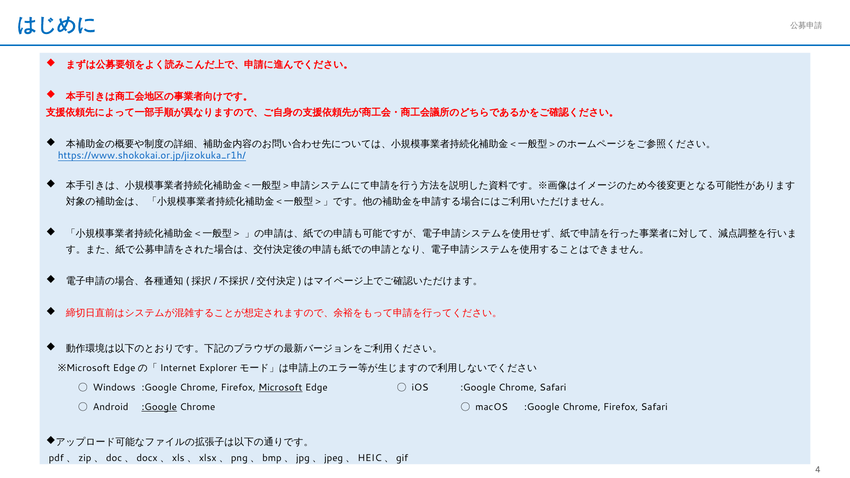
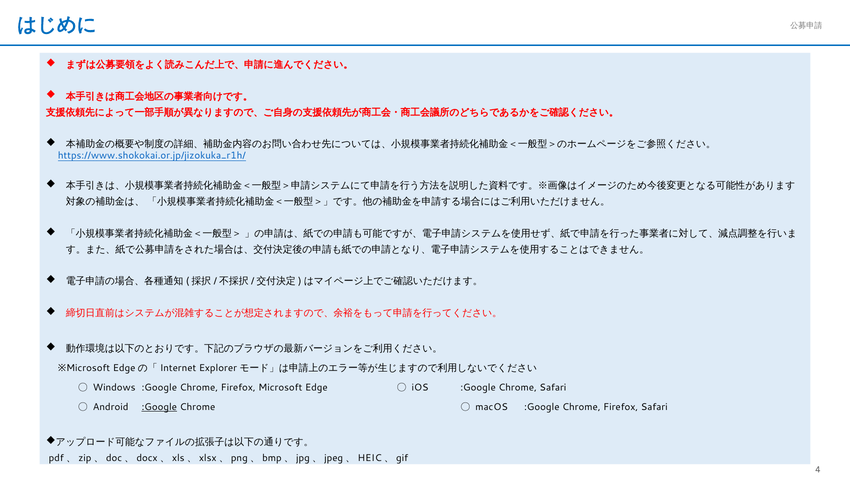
Microsoft underline: present -> none (280, 387)
